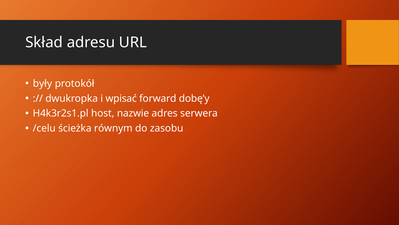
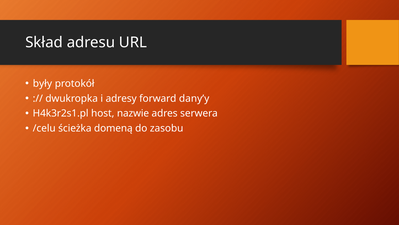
wpisać: wpisać -> adresy (121, 98)
dobę’y: dobę’y -> dany’y (194, 98)
równym: równym -> domeną (113, 128)
